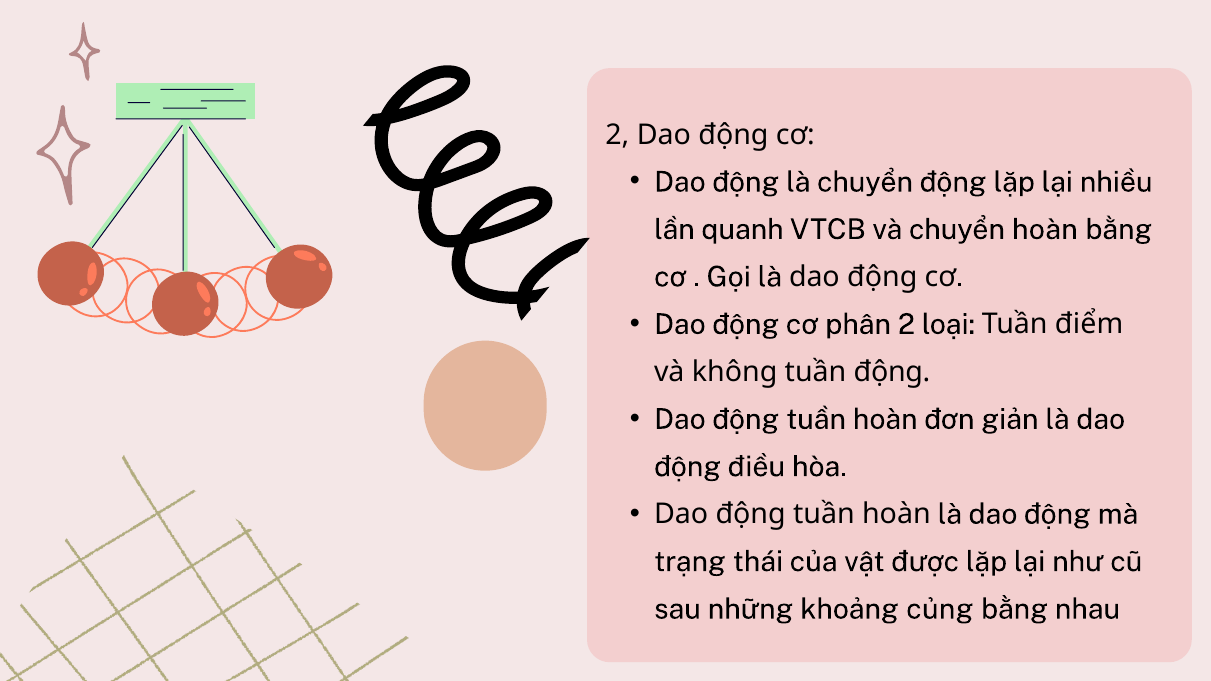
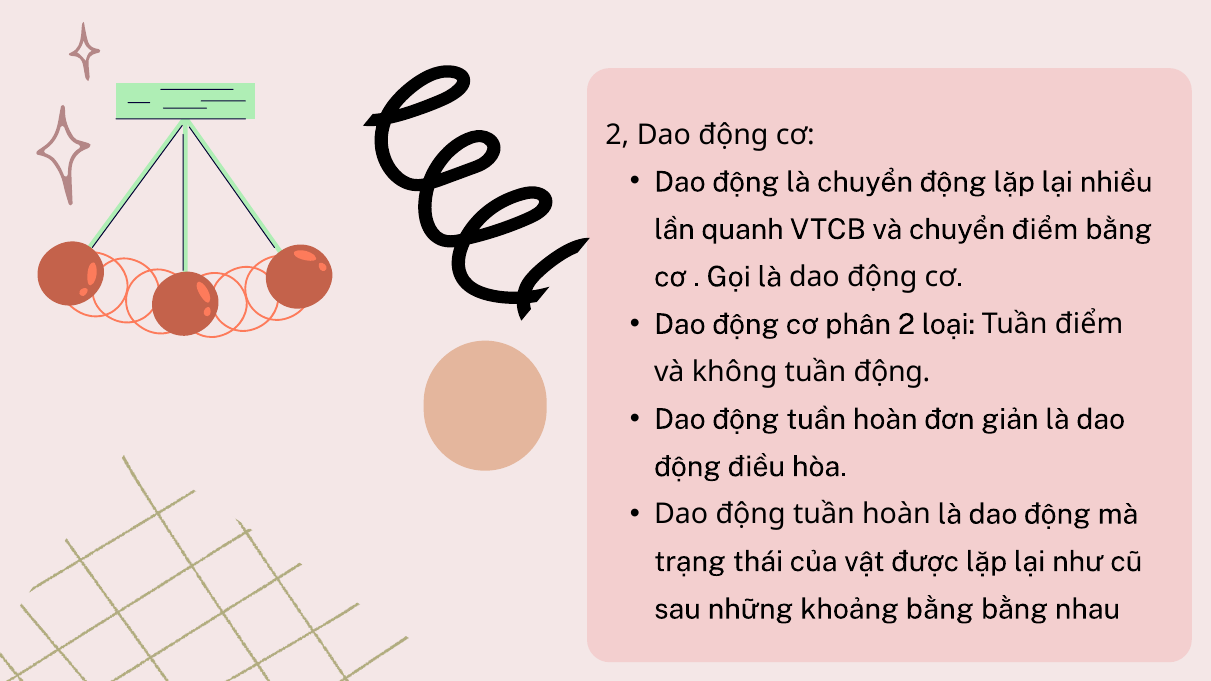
chuyển hoàn: hoàn -> điểm (1045, 230)
khoảng củng: củng -> bằng (940, 609)
